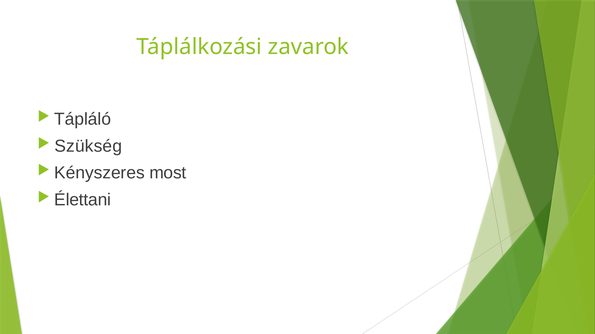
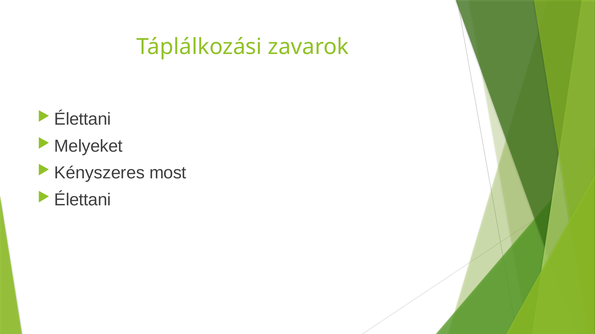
Tápláló: Tápláló -> Élettani (83, 119)
Szükség: Szükség -> Melyeket (88, 146)
